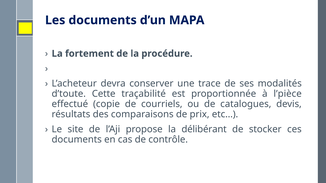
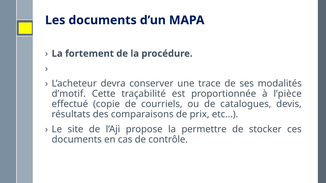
d’toute: d’toute -> d’motif (69, 94)
délibérant: délibérant -> permettre (204, 129)
